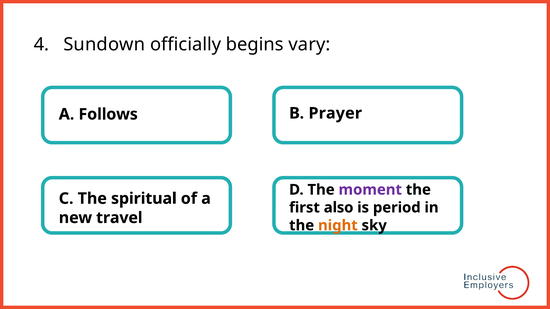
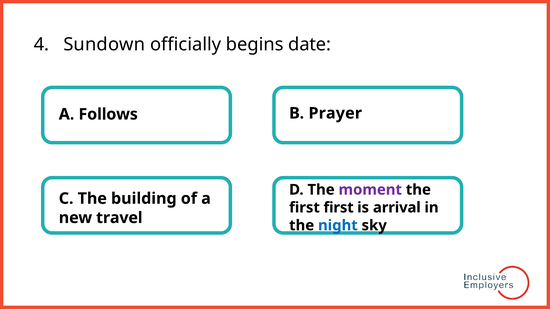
vary: vary -> date (310, 45)
spiritual: spiritual -> building (144, 199)
first also: also -> first (339, 208)
period: period -> arrival (397, 208)
night colour: orange -> blue (338, 226)
